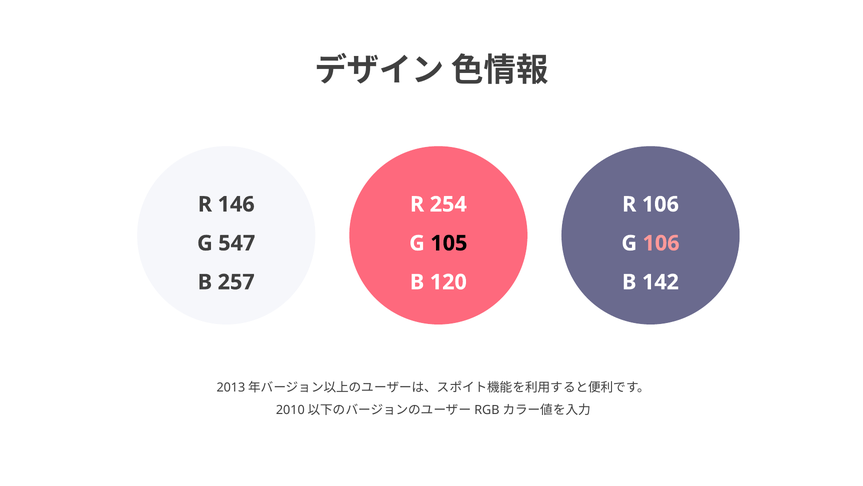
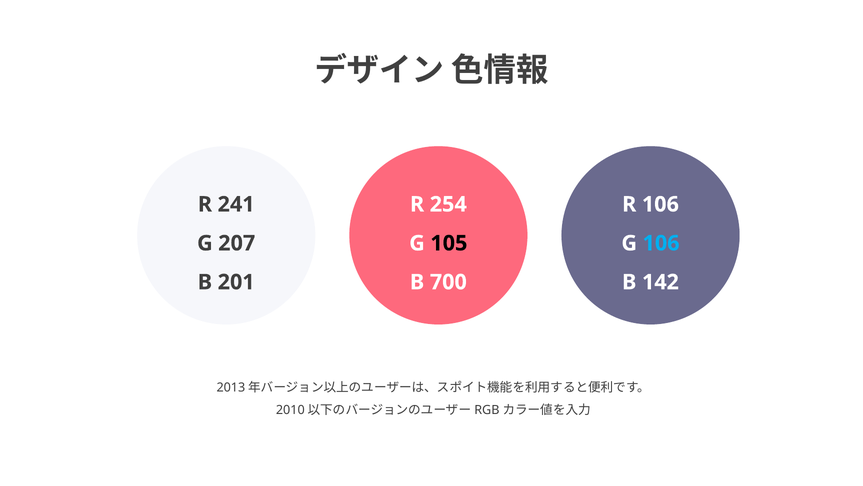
146: 146 -> 241 (236, 204)
547: 547 -> 207 (237, 243)
106 colour: pink -> light blue (661, 243)
257: 257 -> 201 (236, 282)
120: 120 -> 700 (448, 282)
